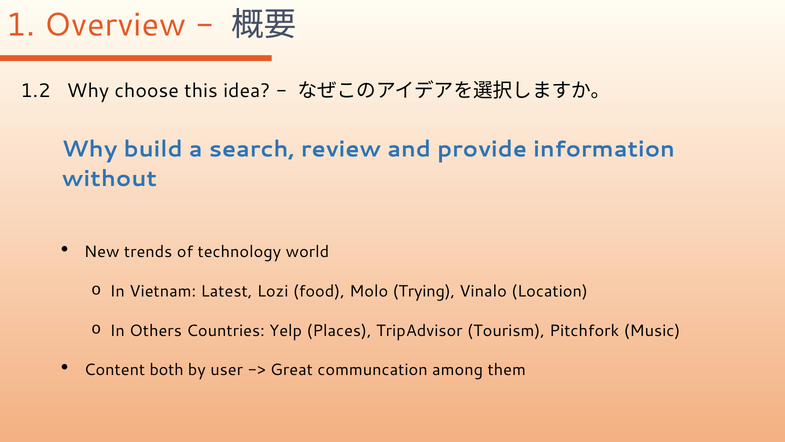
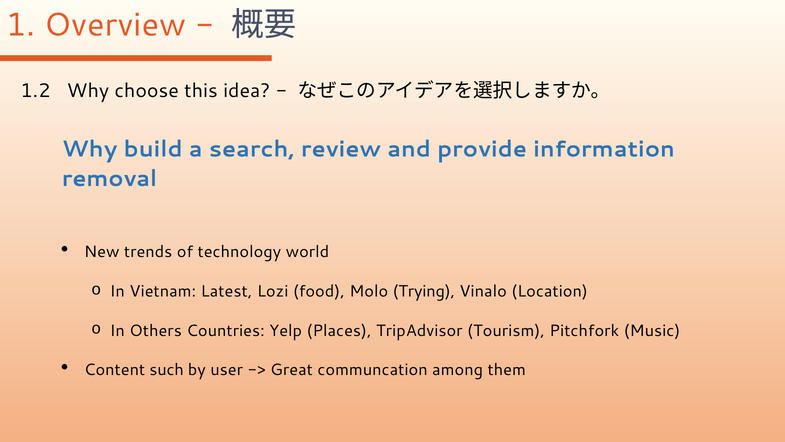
without: without -> removal (110, 178)
both: both -> such (167, 370)
